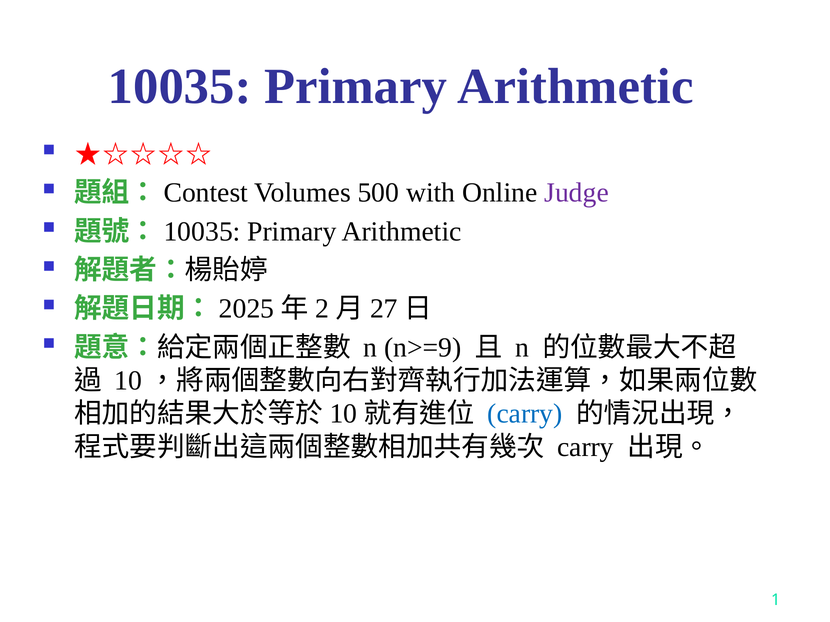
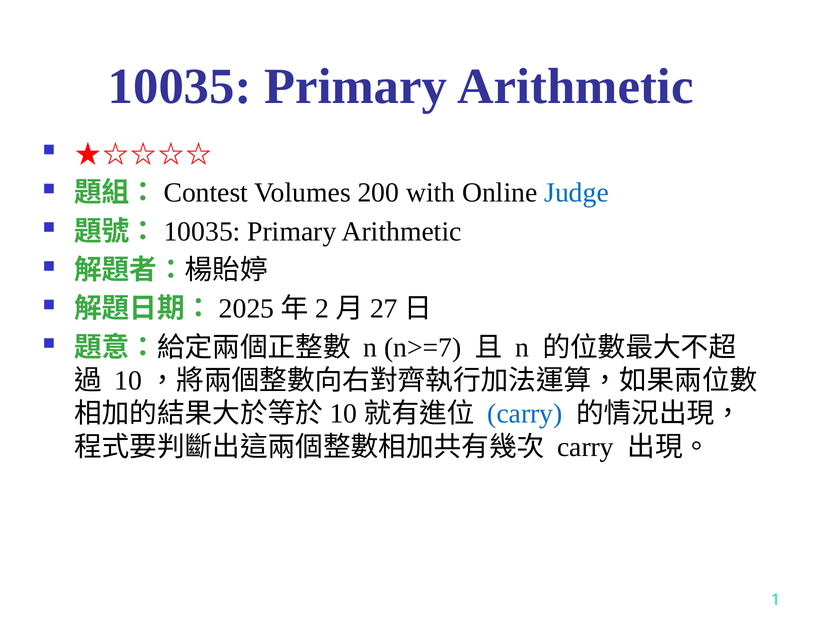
500: 500 -> 200 (378, 193)
Judge colour: purple -> blue (577, 193)
n>=9: n>=9 -> n>=7 (423, 348)
